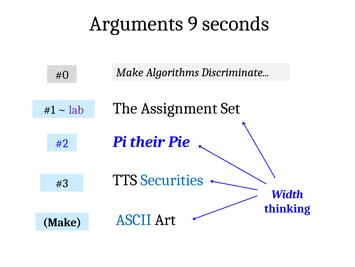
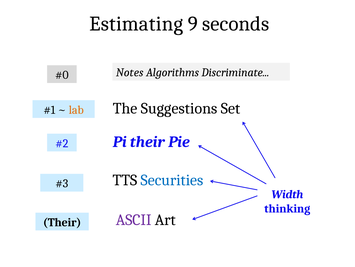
Arguments: Arguments -> Estimating (136, 24)
Make: Make -> Notes (130, 72)
Assignment: Assignment -> Suggestions (179, 108)
lab colour: purple -> orange (76, 110)
ASCII colour: blue -> purple (134, 219)
Make: Make -> Their (62, 222)
